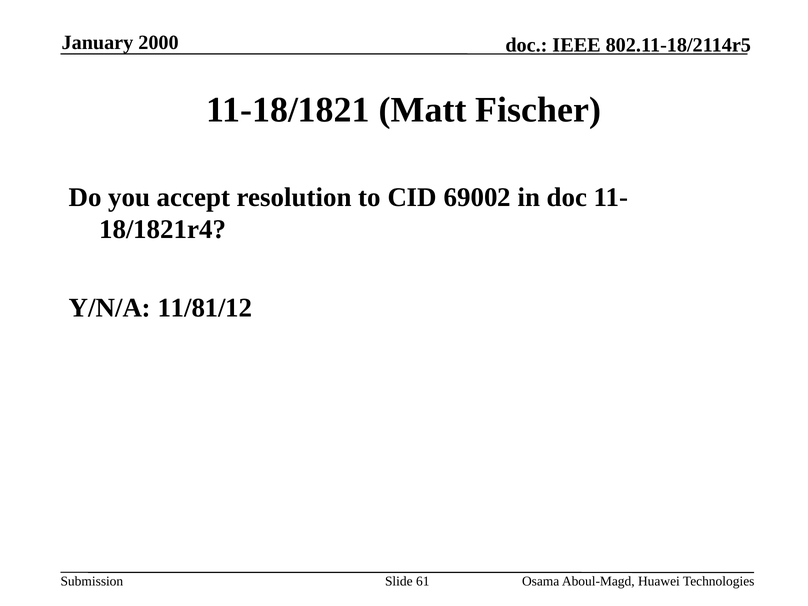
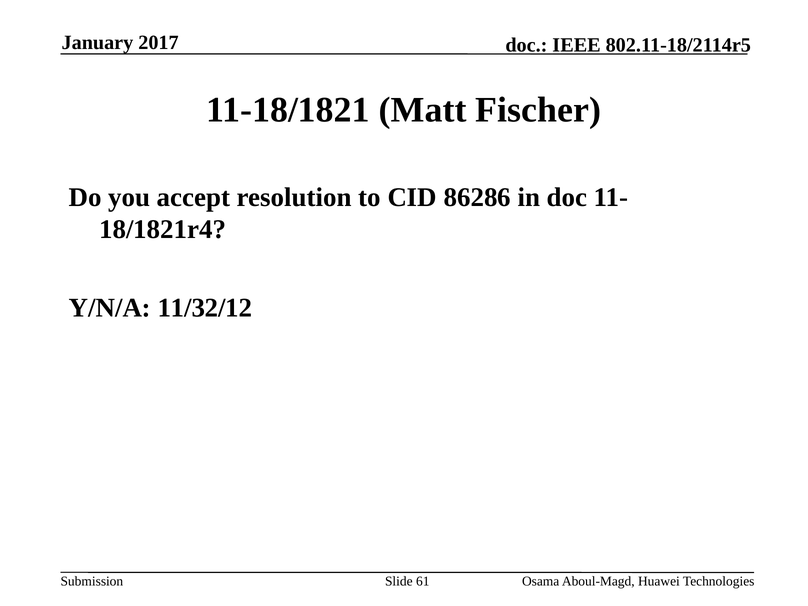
2000: 2000 -> 2017 (158, 43)
69002: 69002 -> 86286 (477, 197)
11/81/12: 11/81/12 -> 11/32/12 (205, 308)
